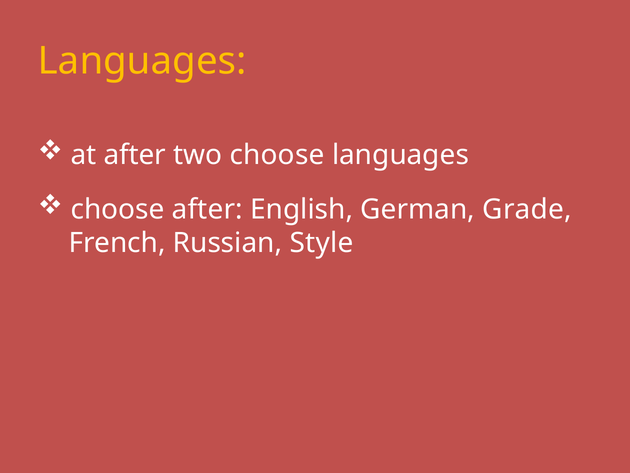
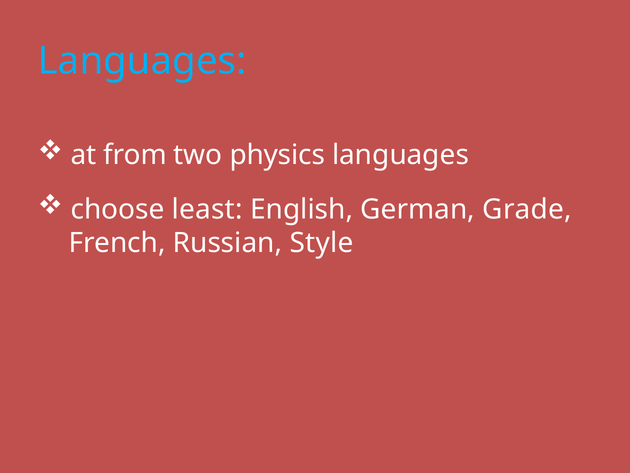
Languages colour: yellow -> light blue (142, 61)
at after: after -> from (135, 155)
two choose: choose -> physics (277, 155)
choose after: after -> least (207, 209)
